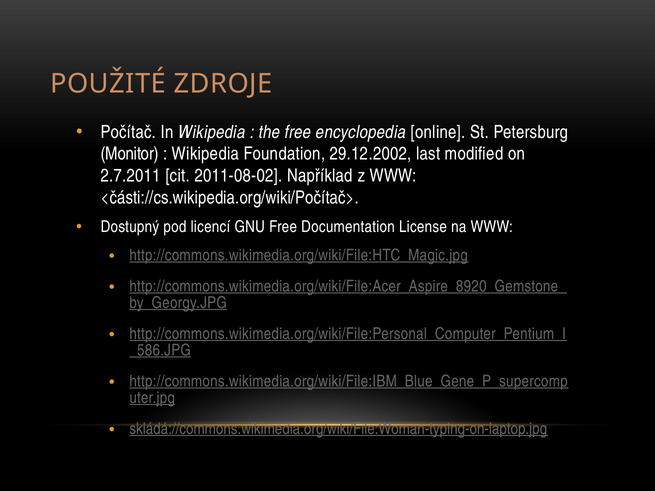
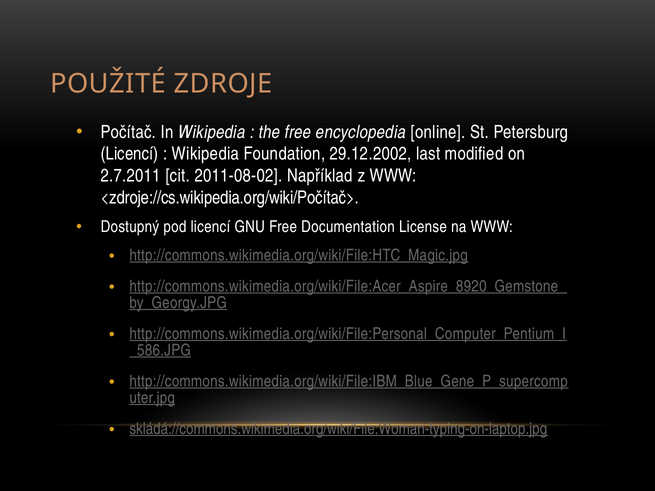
Monitor: Monitor -> Licencí (130, 154)
<části://cs.wikipedia.org/wiki/Počítač>: <části://cs.wikipedia.org/wiki/Počítač> -> <zdroje://cs.wikipedia.org/wiki/Počítač> (230, 198)
